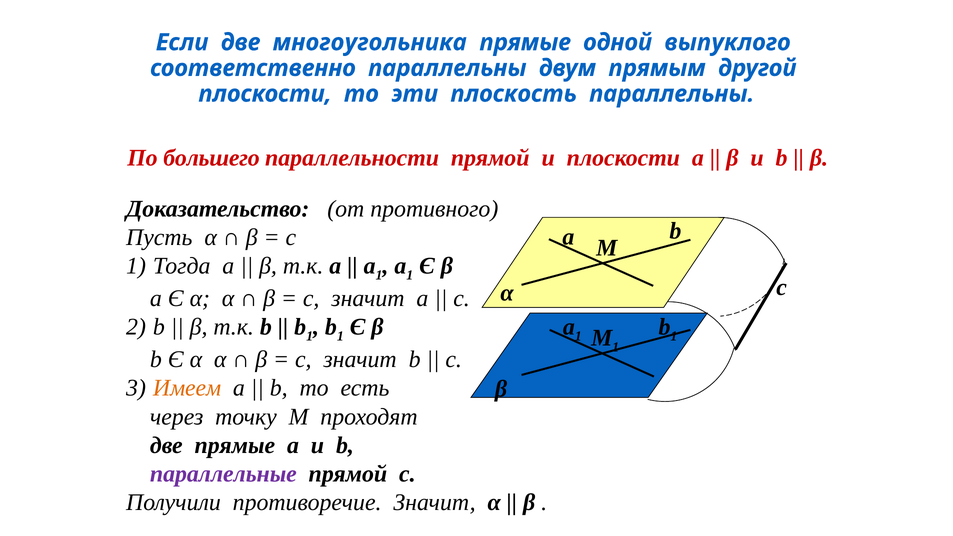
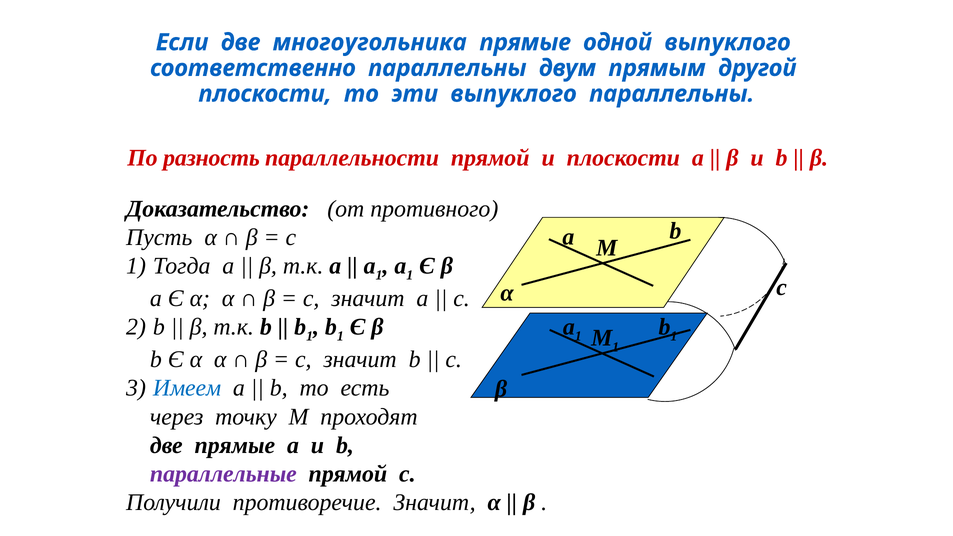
эти плоскость: плоскость -> выпуклого (514, 94)
большего: большего -> разность (211, 158)
Имеем colour: orange -> blue (187, 388)
